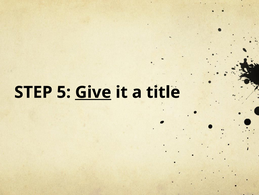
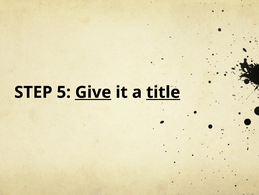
title underline: none -> present (163, 92)
